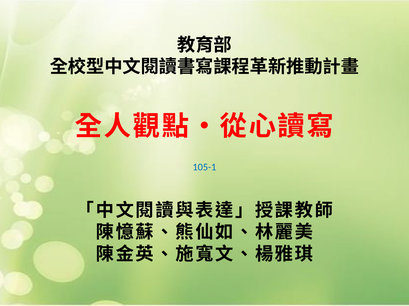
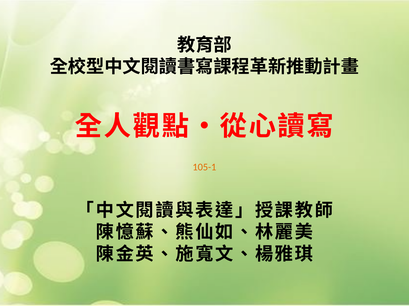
105-1 colour: blue -> orange (204, 167)
